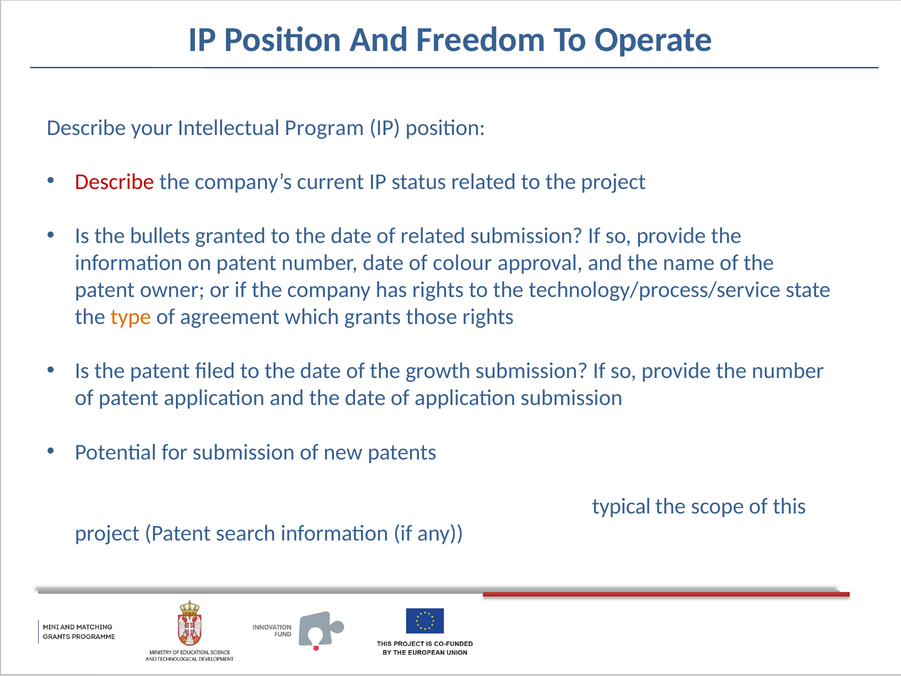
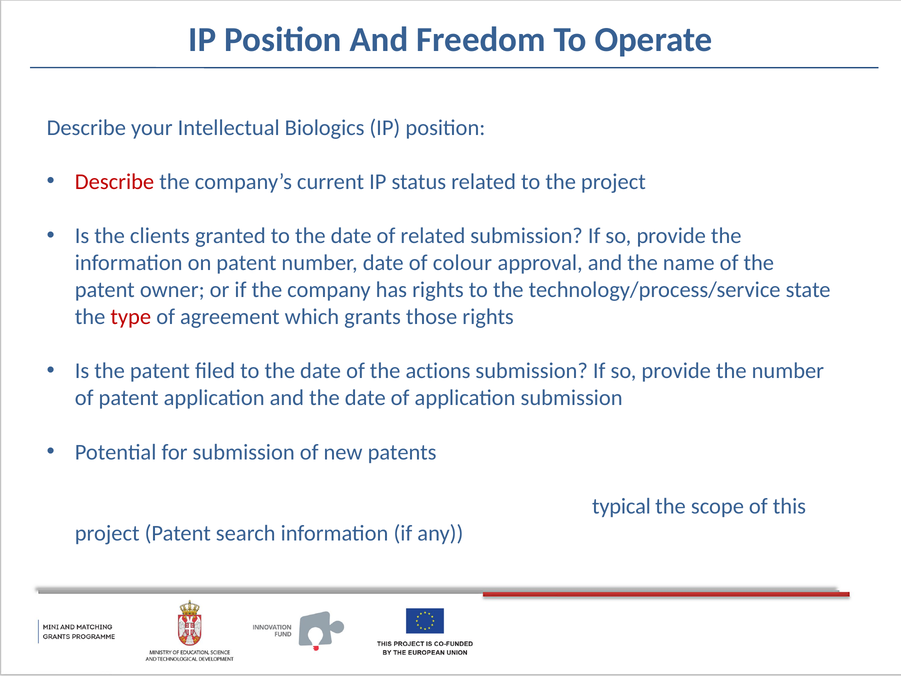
Program: Program -> Biologics (325, 128)
bullets: bullets -> clients (160, 236)
type colour: orange -> red (131, 317)
growth: growth -> actions (438, 371)
